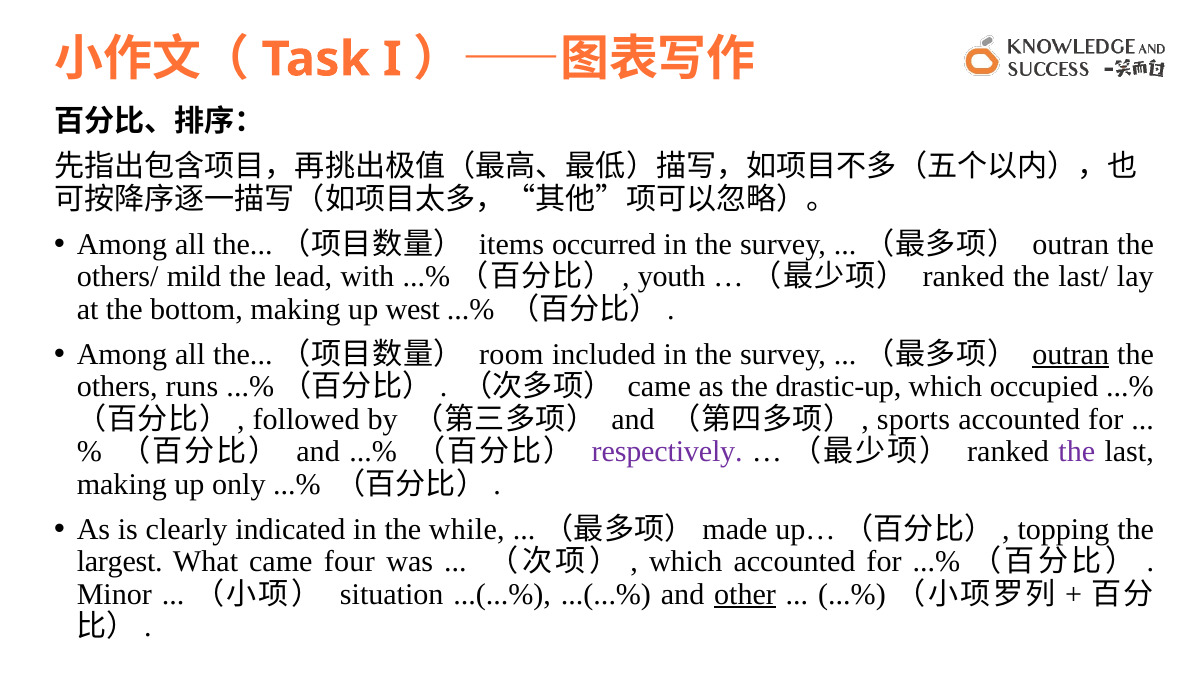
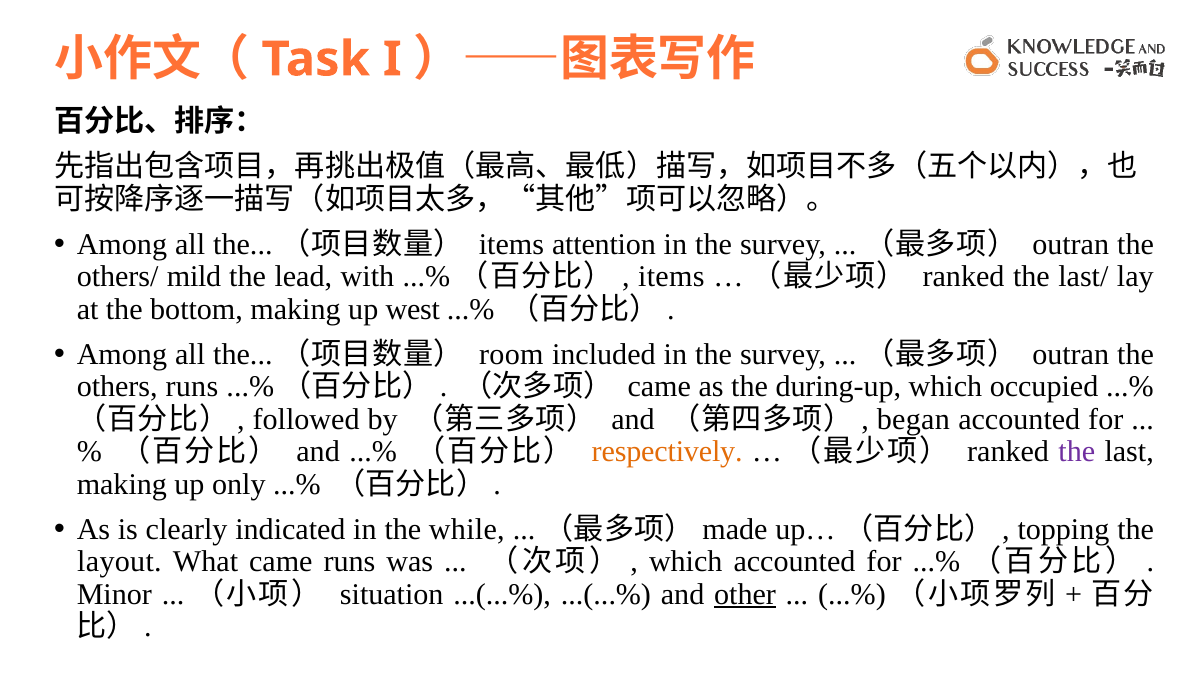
occurred: occurred -> attention (604, 244)
youth: youth -> items (671, 277)
outran underline: present -> none (1071, 354)
drastic-up: drastic-up -> during-up (838, 387)
sports: sports -> began (913, 419)
respectively colour: purple -> orange (667, 452)
largest: largest -> layout (119, 562)
came four: four -> runs (349, 562)
